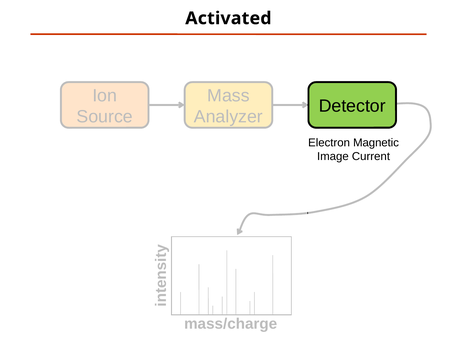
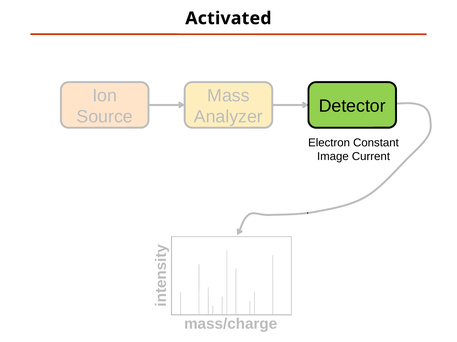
Magnetic: Magnetic -> Constant (376, 143)
